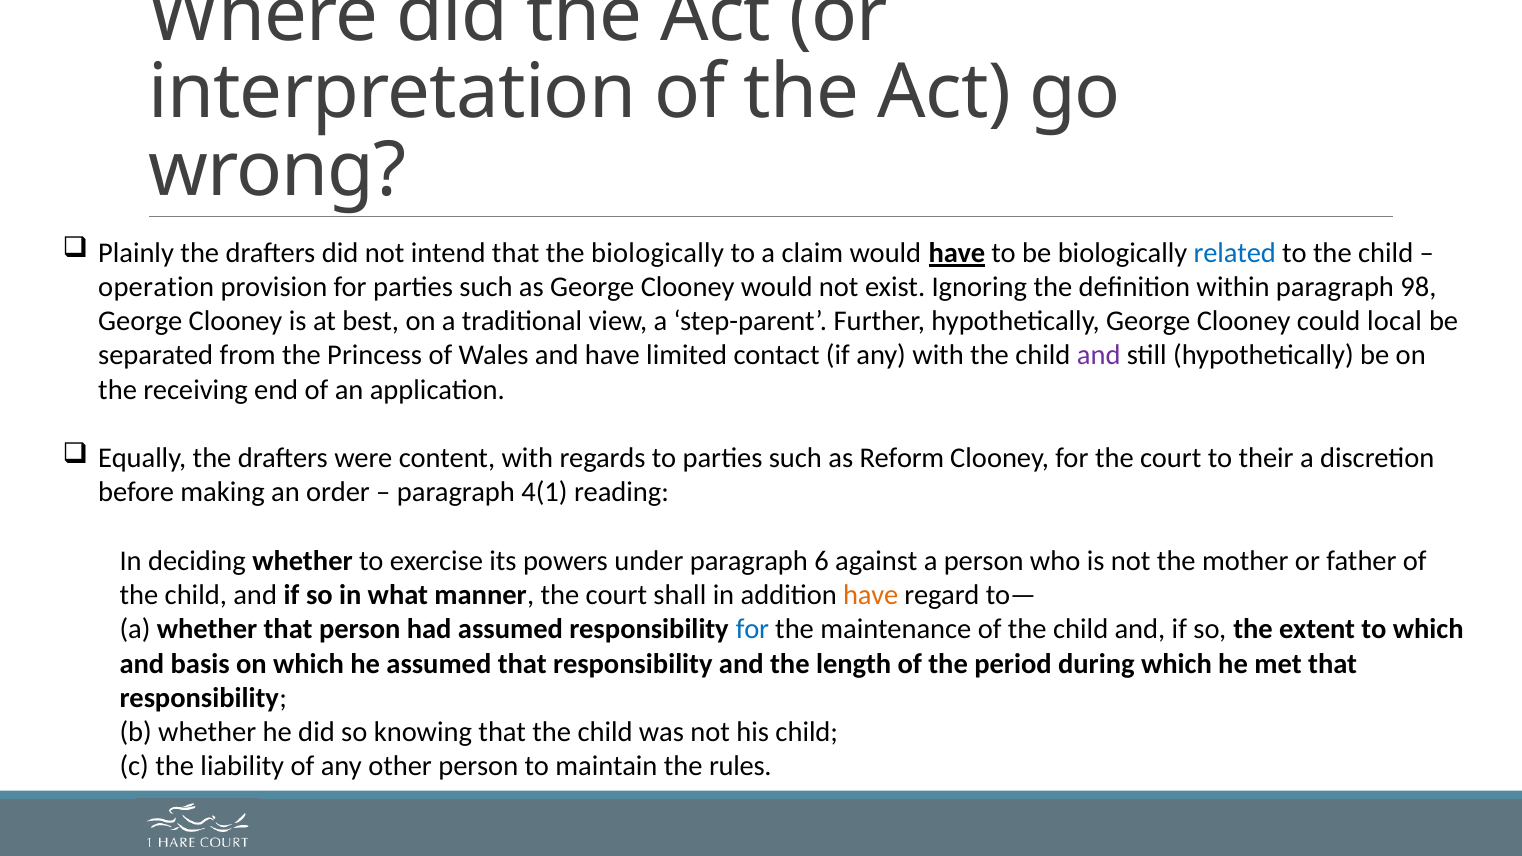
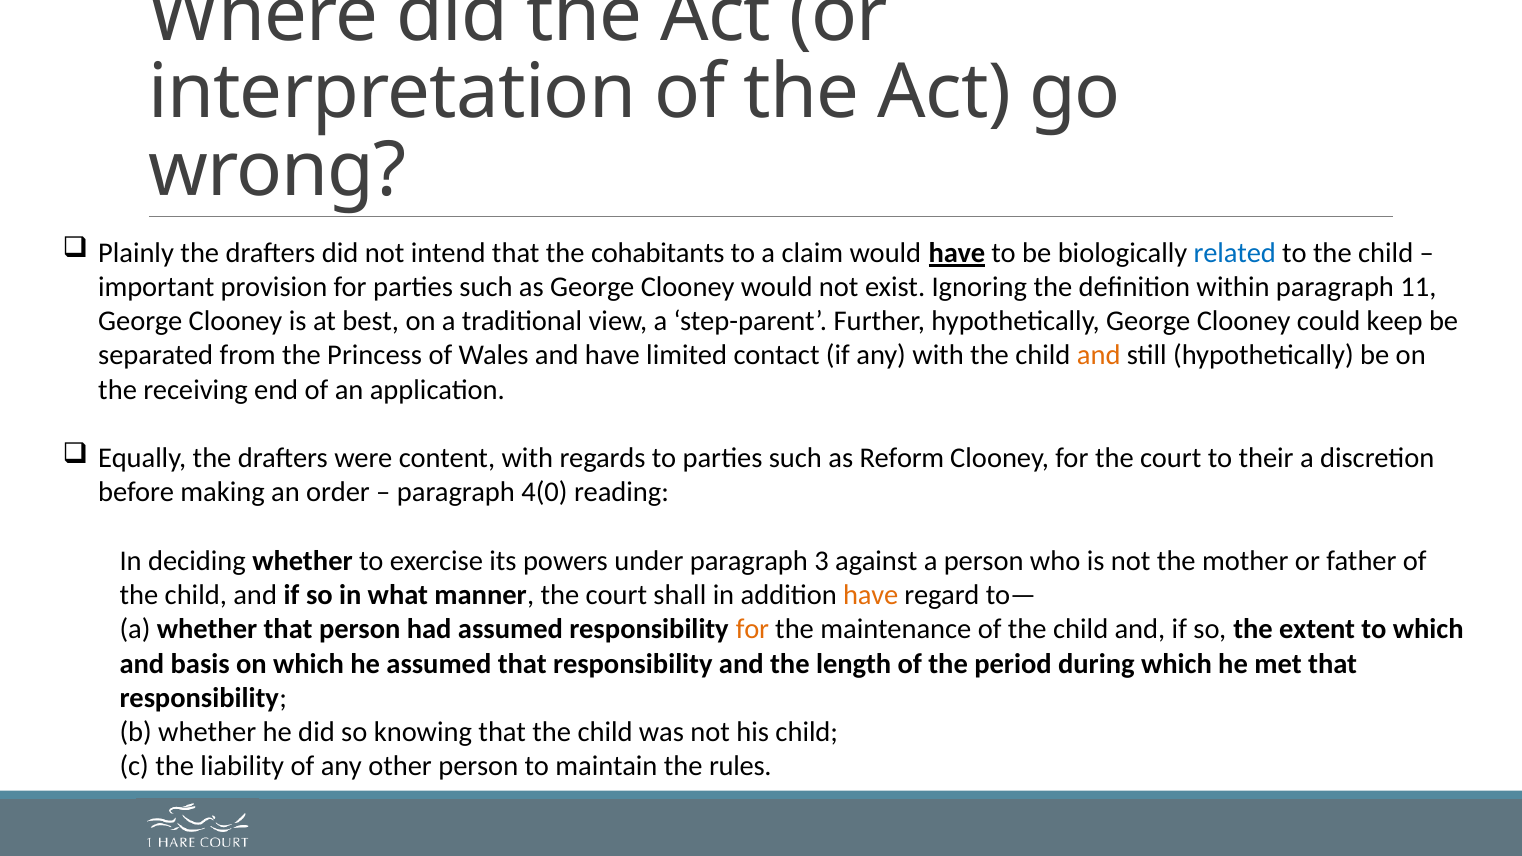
the biologically: biologically -> cohabitants (658, 253)
operation: operation -> important (156, 287)
98: 98 -> 11 (1418, 287)
local: local -> keep (1395, 321)
and colour: purple -> orange (1099, 356)
4(1: 4(1 -> 4(0 (544, 493)
6: 6 -> 3 (822, 561)
for colour: blue -> orange (752, 630)
